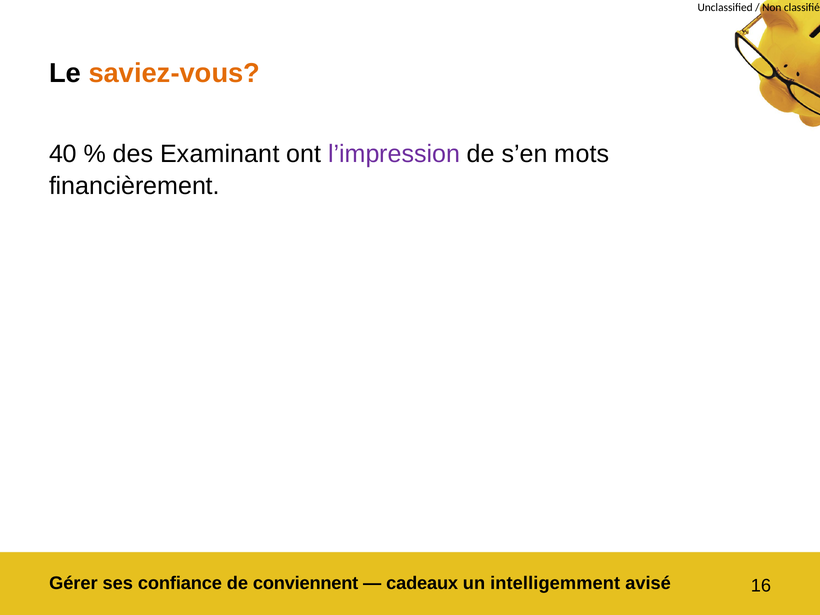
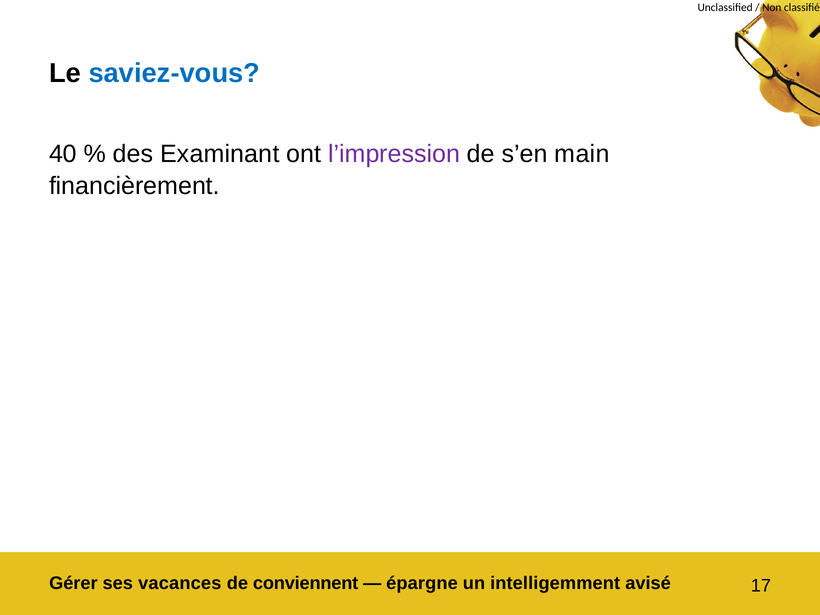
saviez-vous colour: orange -> blue (174, 73)
mots: mots -> main (582, 154)
confiance: confiance -> vacances (180, 583)
cadeaux: cadeaux -> épargne (422, 583)
16: 16 -> 17 (761, 586)
